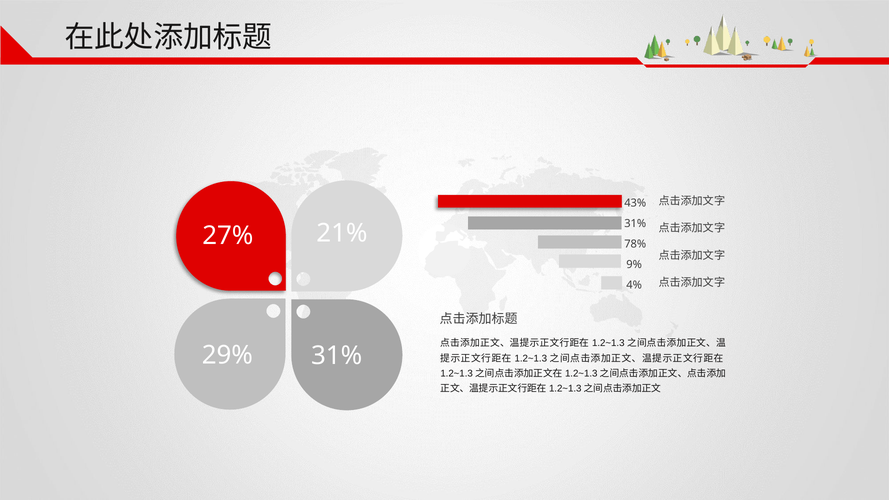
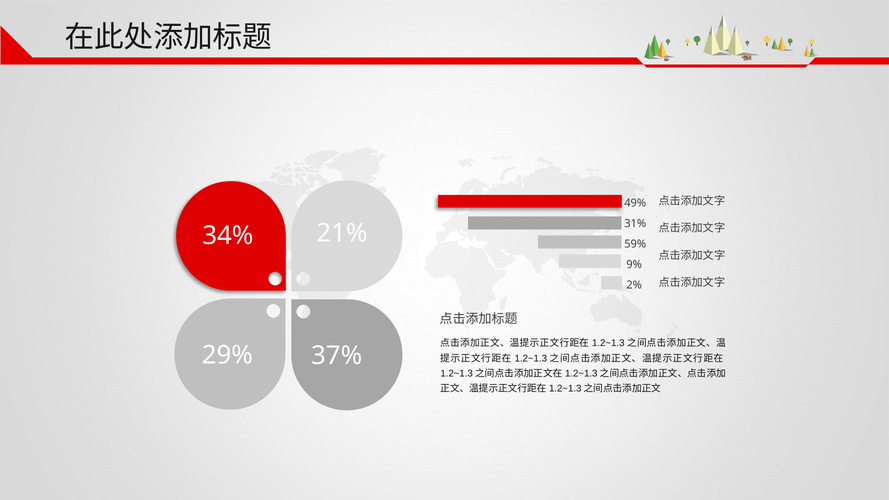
43%: 43% -> 49% (635, 203)
27%: 27% -> 34% (228, 236)
78%: 78% -> 59% (635, 244)
4%: 4% -> 2% (634, 285)
29% 31%: 31% -> 37% (337, 356)
